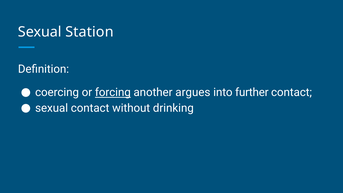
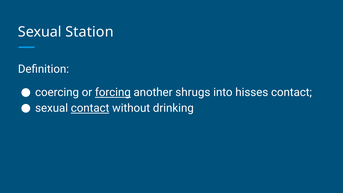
argues: argues -> shrugs (193, 92)
further: further -> hisses (252, 92)
contact underline: none -> present (90, 108)
